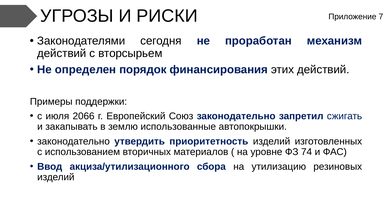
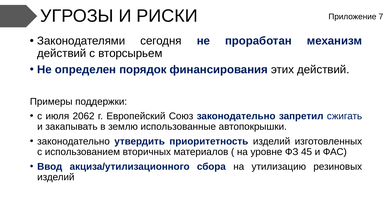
2066: 2066 -> 2062 (84, 116)
74: 74 -> 45 (307, 152)
